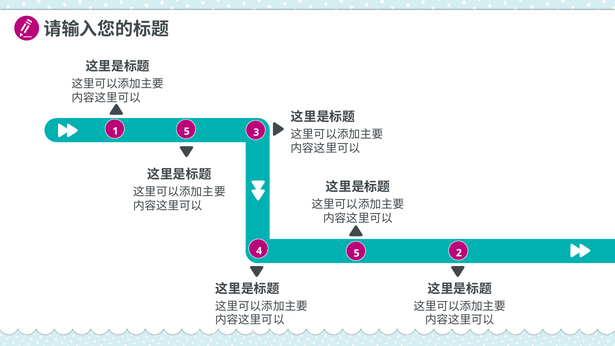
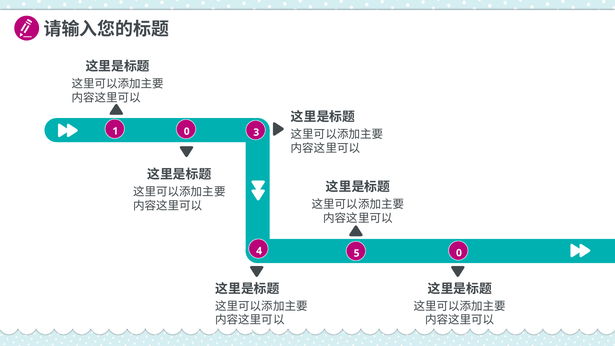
1 5: 5 -> 0 (187, 131)
5 2: 2 -> 0 (459, 253)
